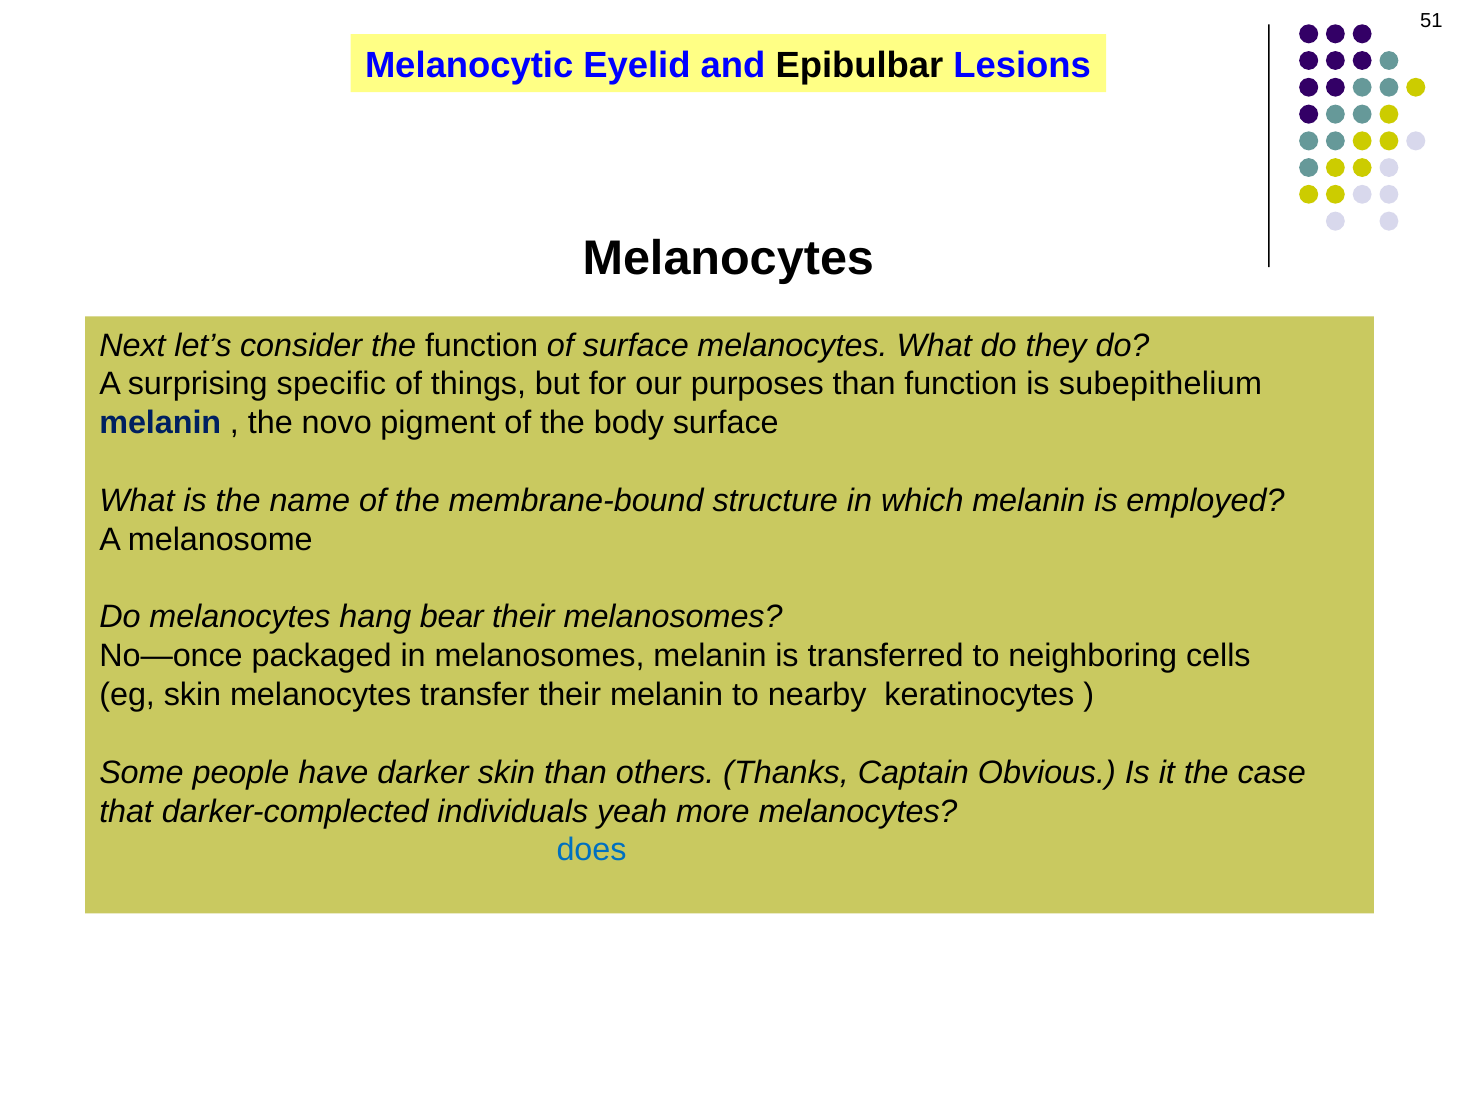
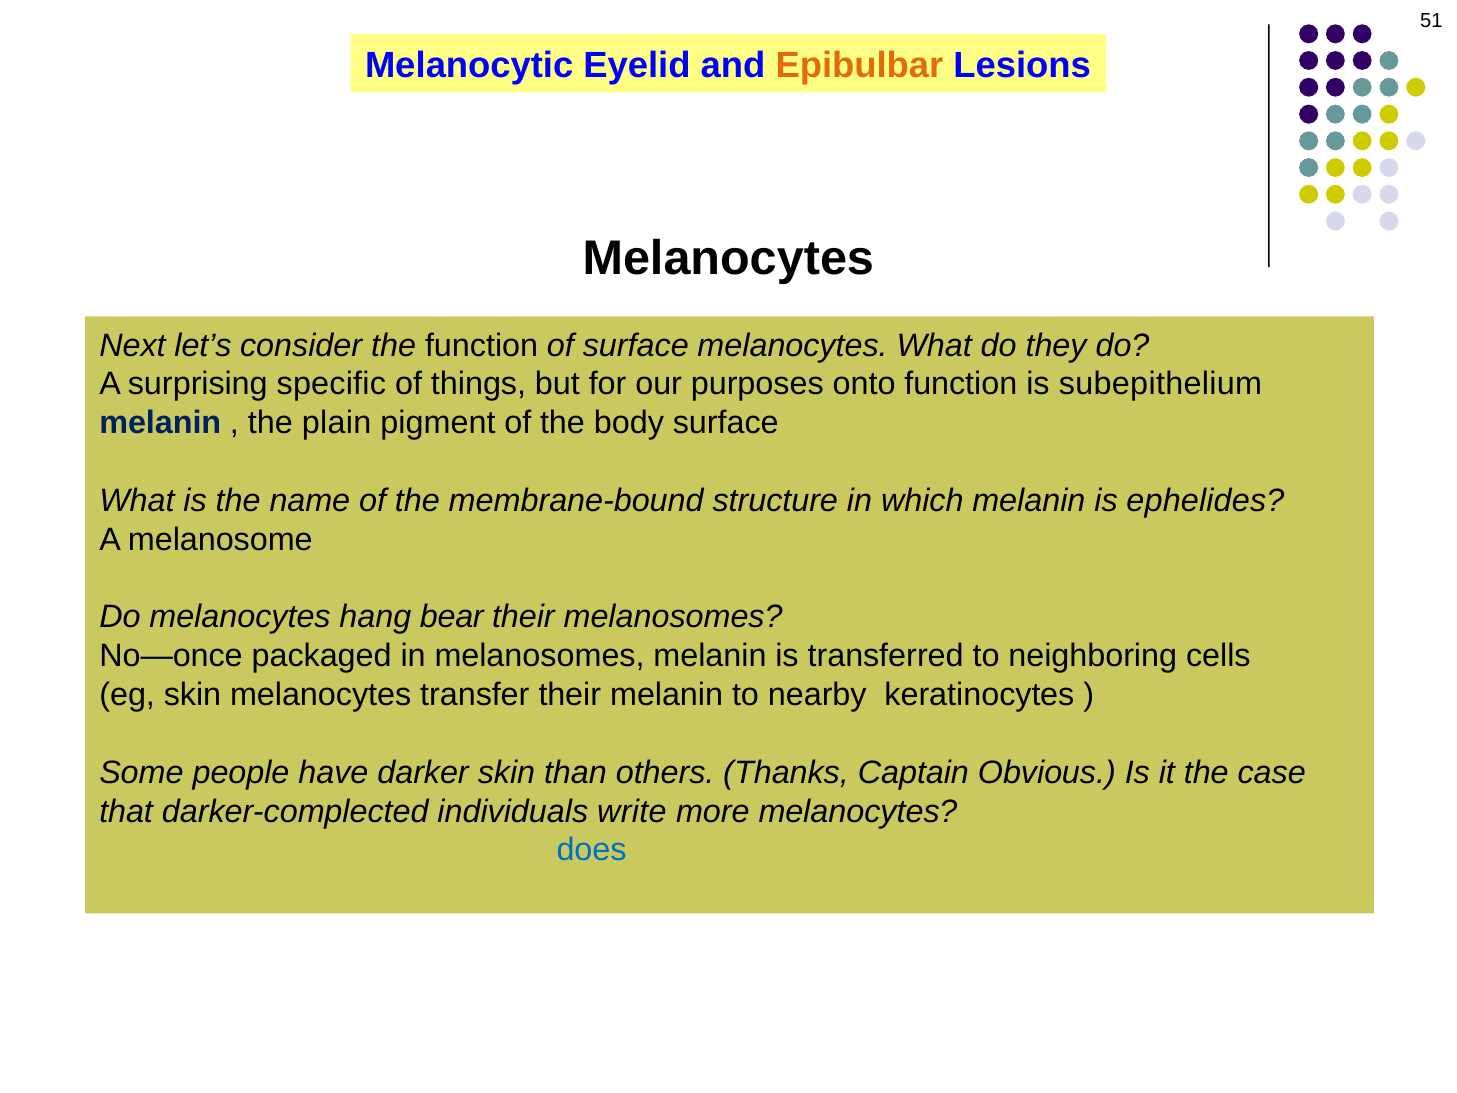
Epibulbar colour: black -> orange (859, 66)
purposes than: than -> onto (864, 384)
novo: novo -> plain (337, 423)
employed: employed -> ephelides (1205, 501)
yeah: yeah -> write (632, 811)
